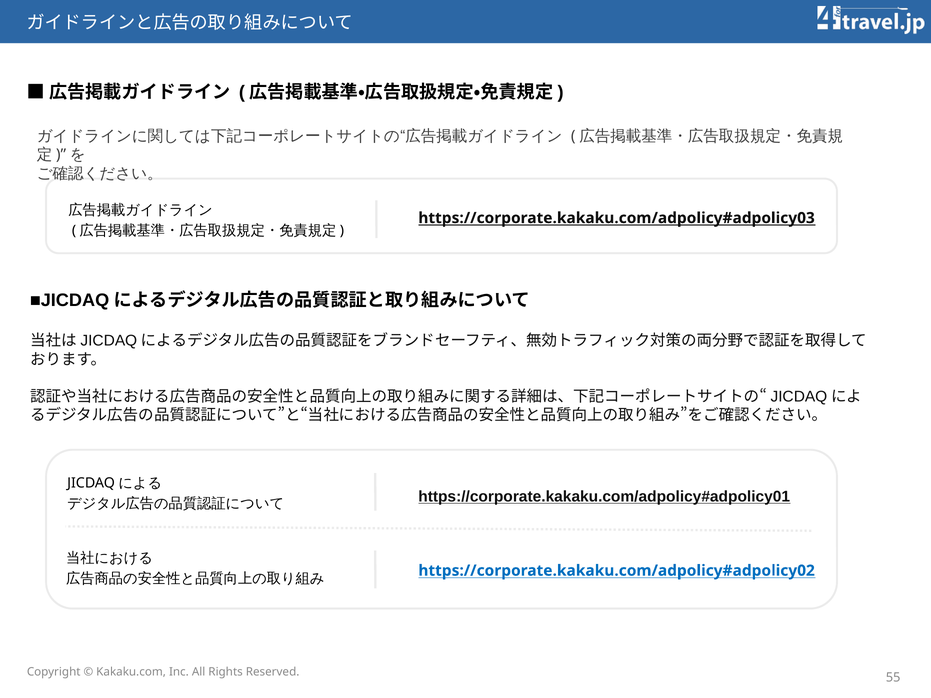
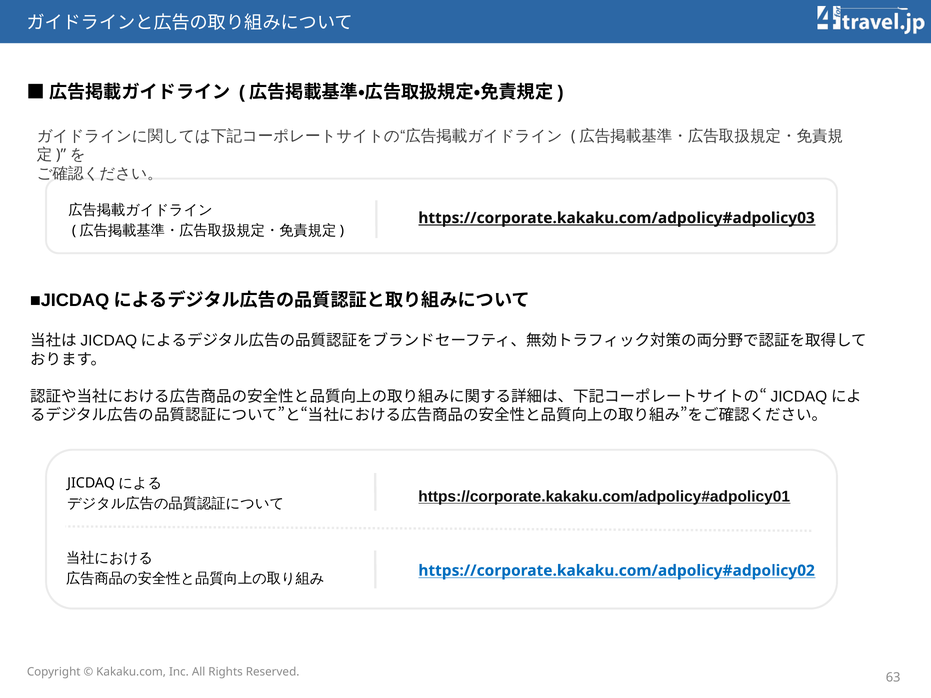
55: 55 -> 63 (893, 678)
